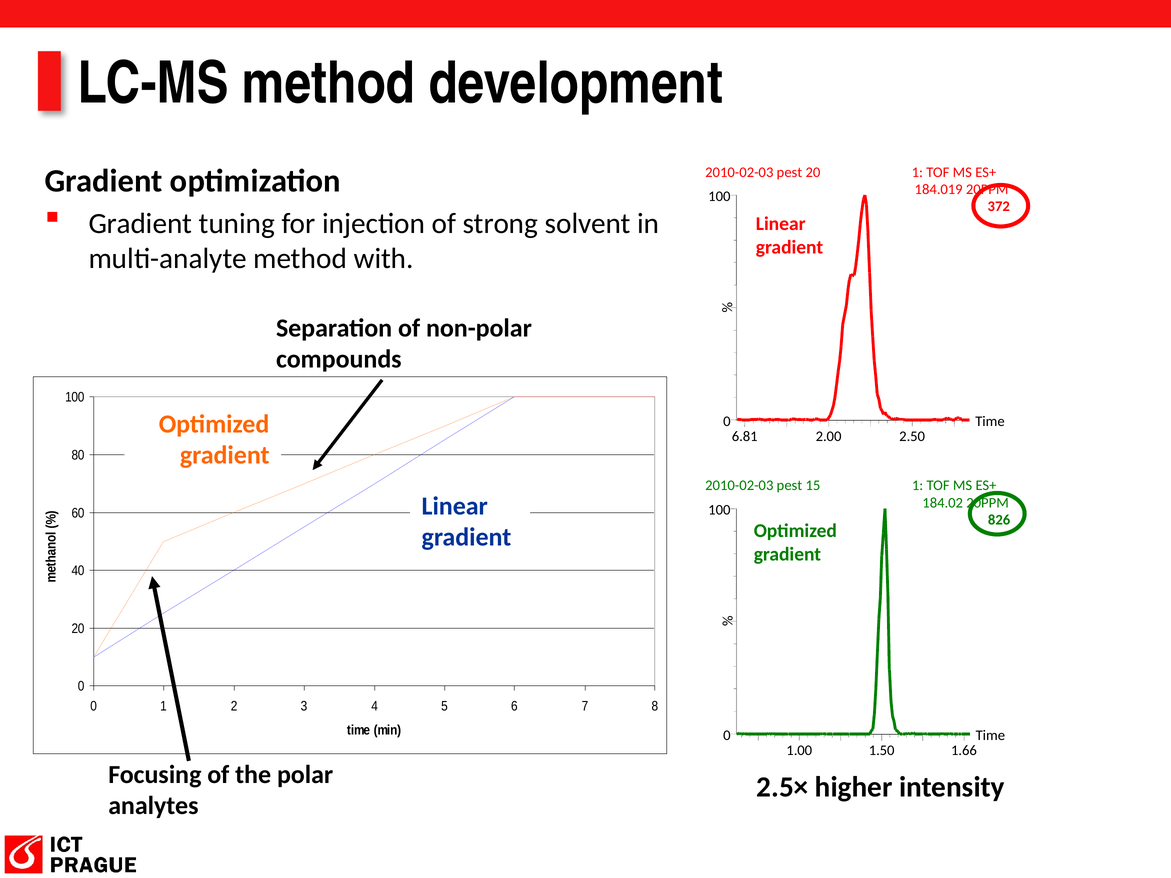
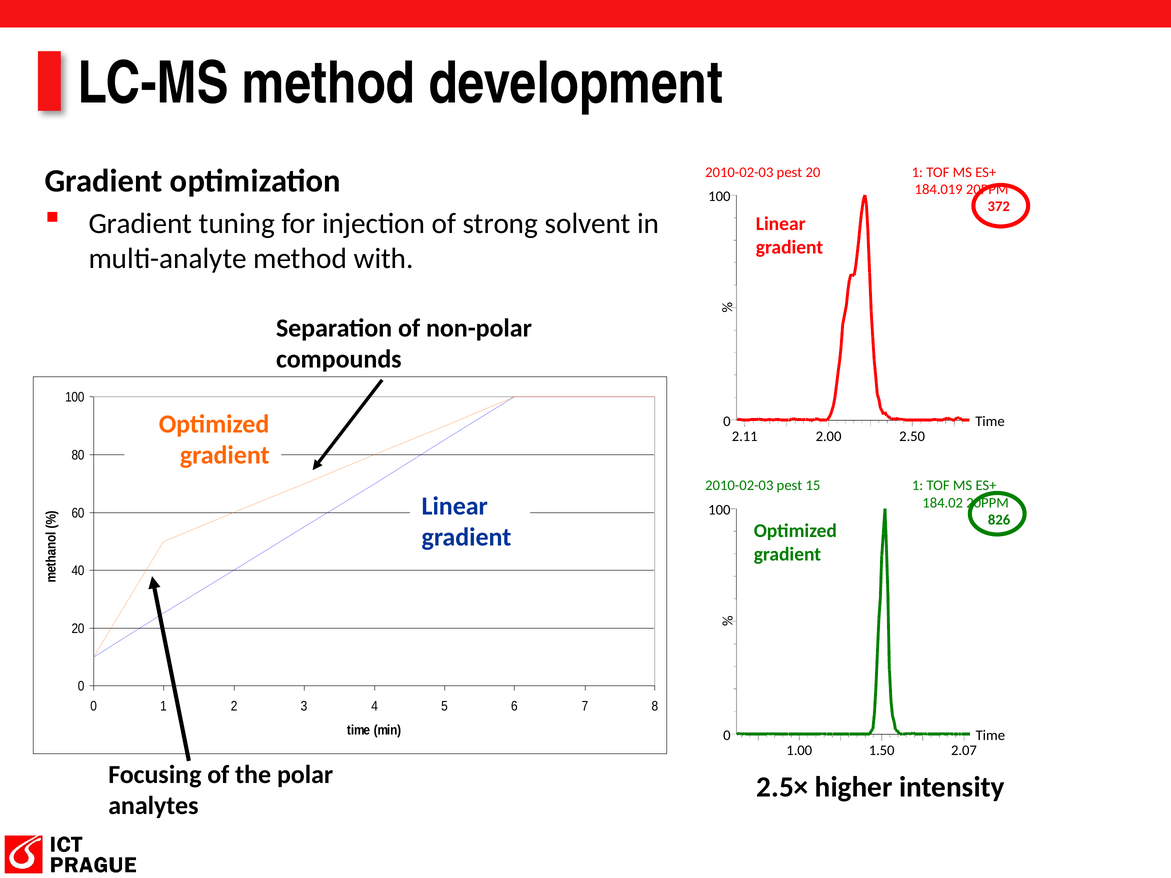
6.81: 6.81 -> 2.11 (745, 437)
1.66: 1.66 -> 2.07 (964, 751)
